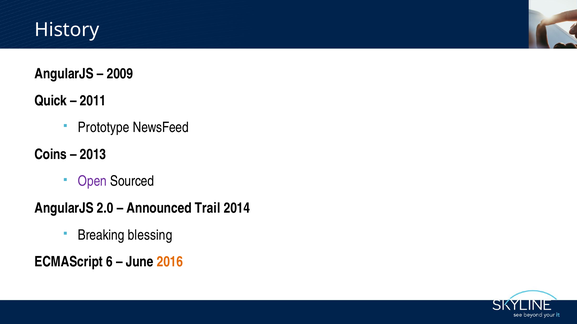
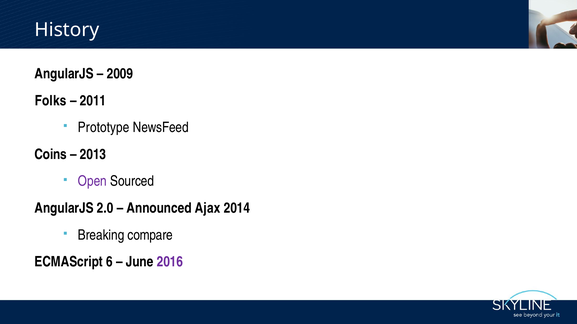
Quick: Quick -> Folks (51, 101)
Trail: Trail -> Ajax (208, 208)
blessing: blessing -> compare (150, 235)
2016 colour: orange -> purple (170, 262)
